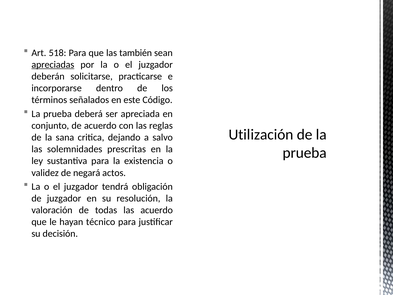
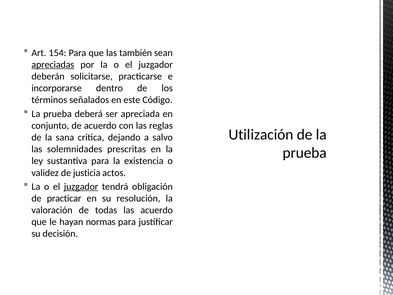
518: 518 -> 154 (58, 53)
negará: negará -> justicia (87, 173)
juzgador underline: none -> present (81, 186)
de juzgador: juzgador -> practicar (64, 198)
técnico: técnico -> normas (101, 222)
